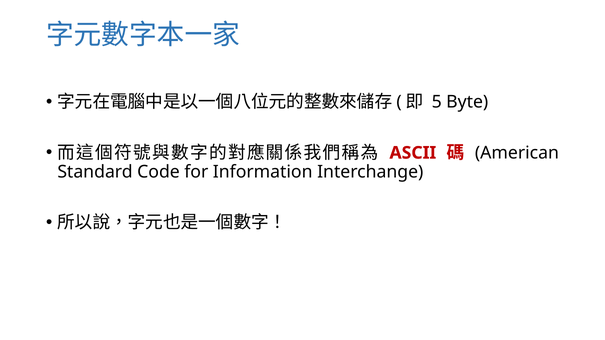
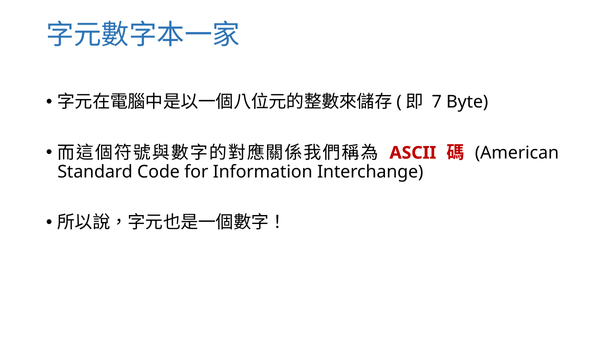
5: 5 -> 7 (437, 102)
